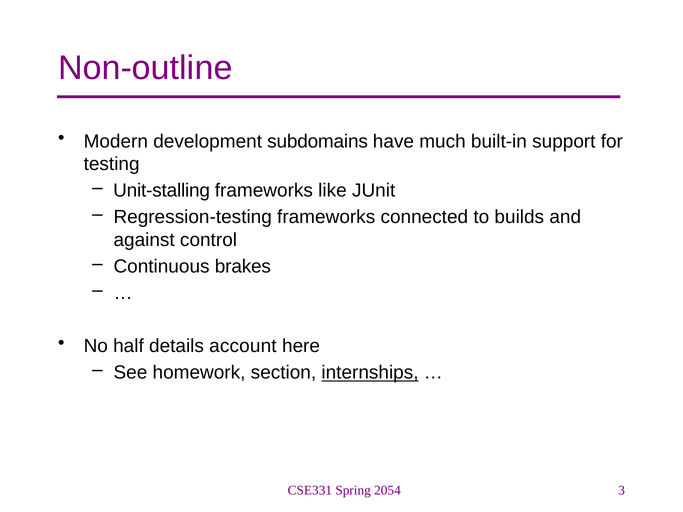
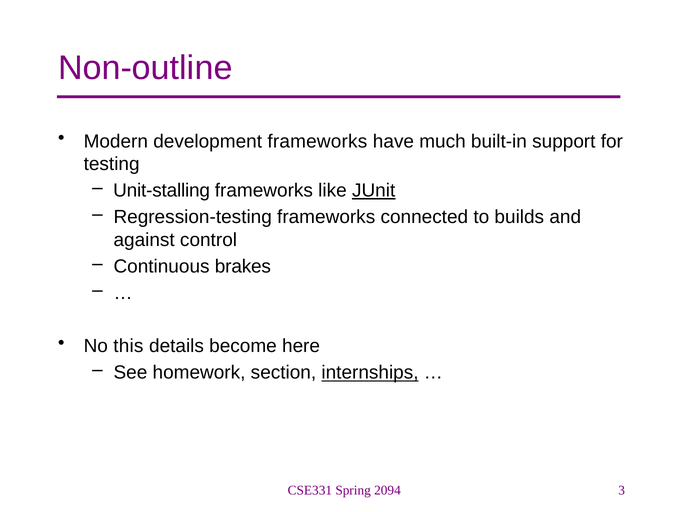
development subdomains: subdomains -> frameworks (317, 141)
JUnit underline: none -> present (374, 191)
half: half -> this (128, 346)
account: account -> become (243, 346)
2054: 2054 -> 2094 (387, 490)
